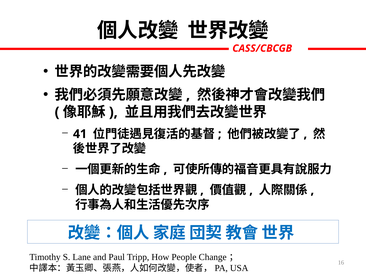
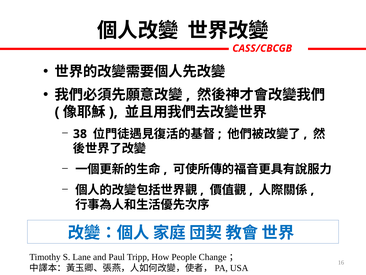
41: 41 -> 38 (80, 134)
